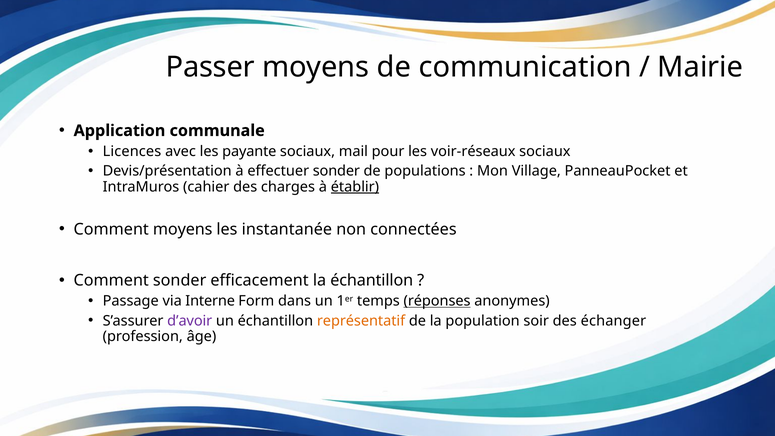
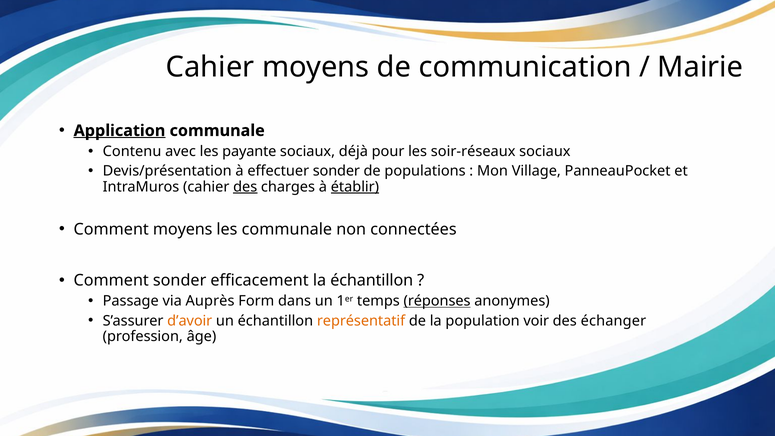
Passer: Passer -> Cahier (210, 67)
Application underline: none -> present (119, 131)
Licences: Licences -> Contenu (132, 151)
mail: mail -> déjà (353, 151)
voir-réseaux: voir-réseaux -> soir-réseaux (473, 151)
des underline: none -> present (245, 187)
les instantanée: instantanée -> communale (287, 229)
Interne: Interne -> Auprès (210, 301)
d’avoir colour: purple -> orange (190, 321)
soir: soir -> voir (536, 321)
